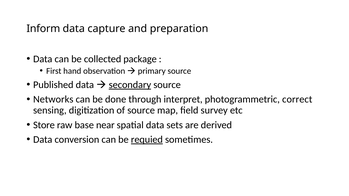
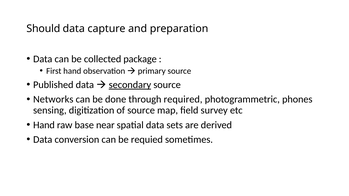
Inform: Inform -> Should (43, 29)
interpret: interpret -> required (183, 100)
correct: correct -> phones (297, 100)
Store: Store -> Hand (44, 125)
requied underline: present -> none (147, 140)
